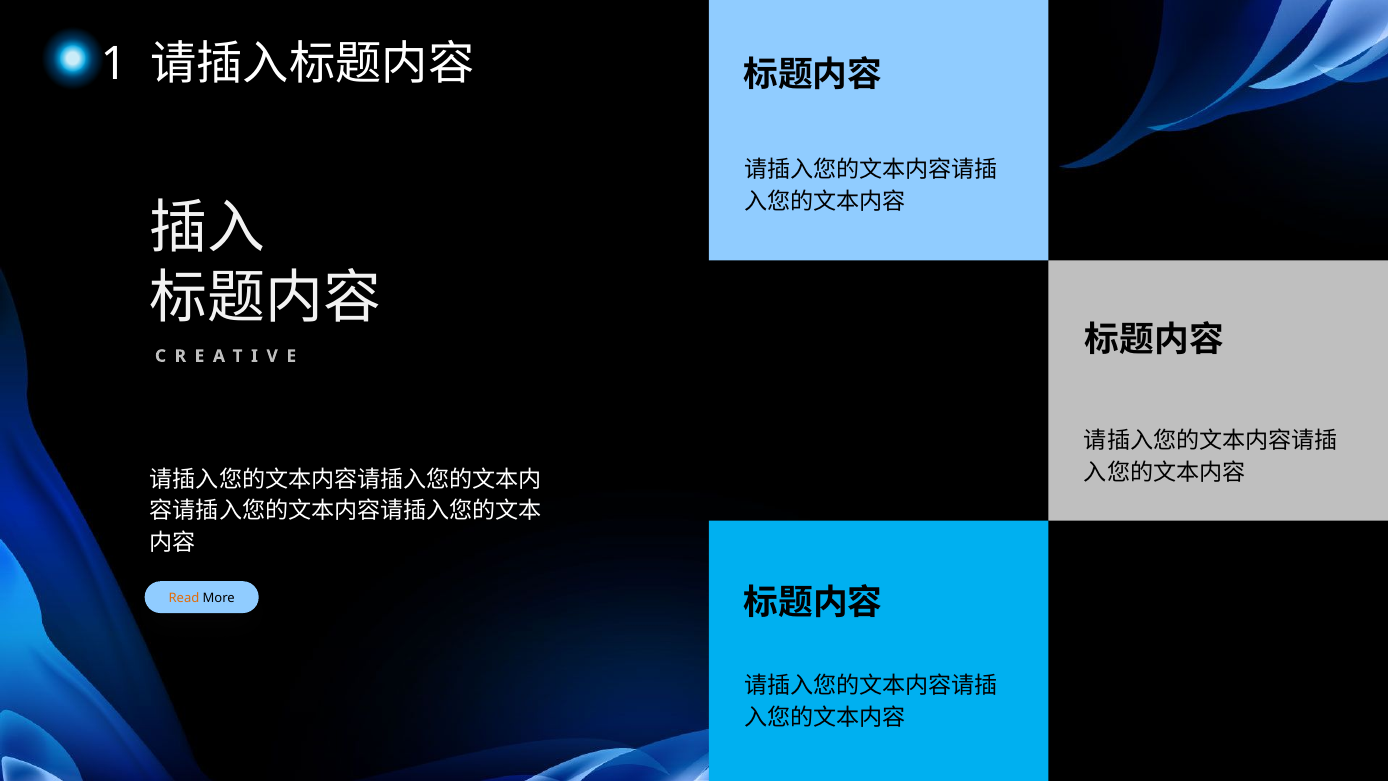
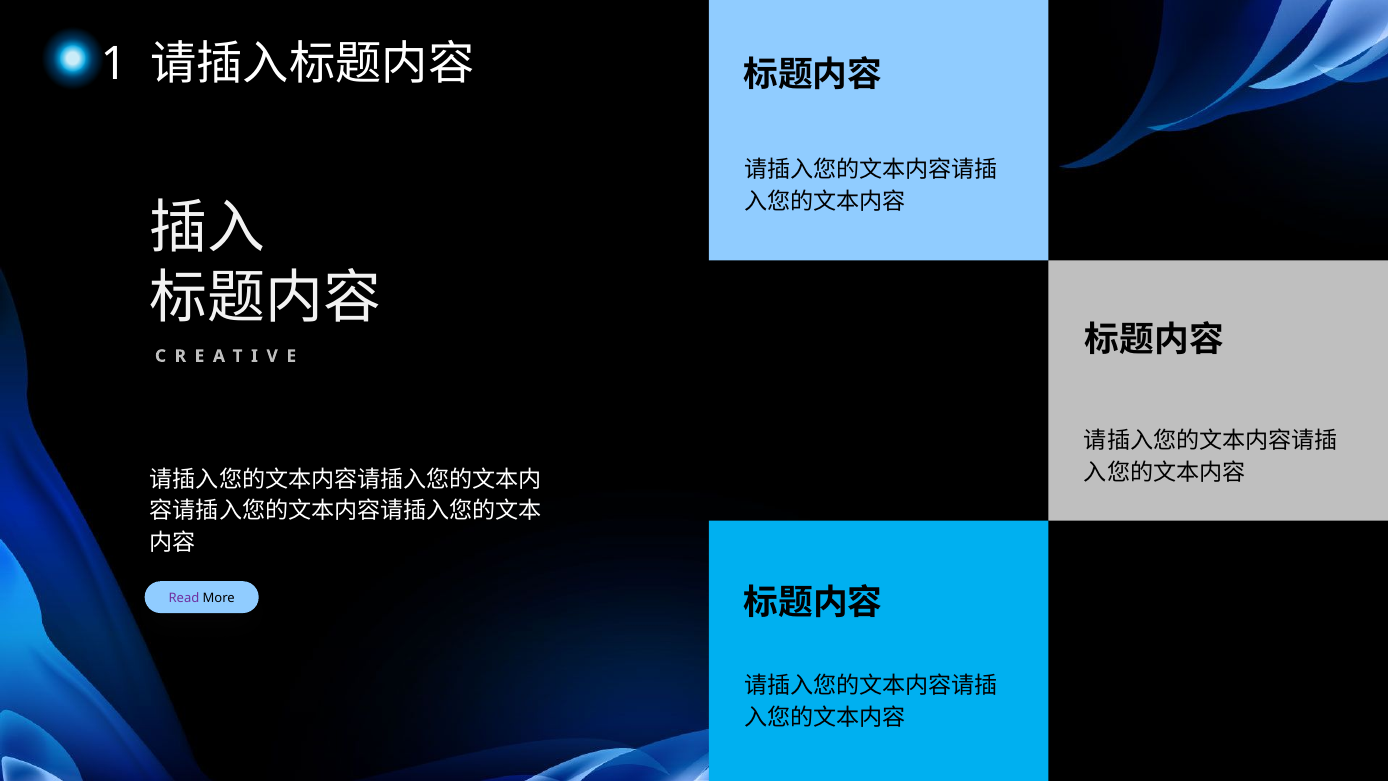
Read colour: orange -> purple (184, 598)
